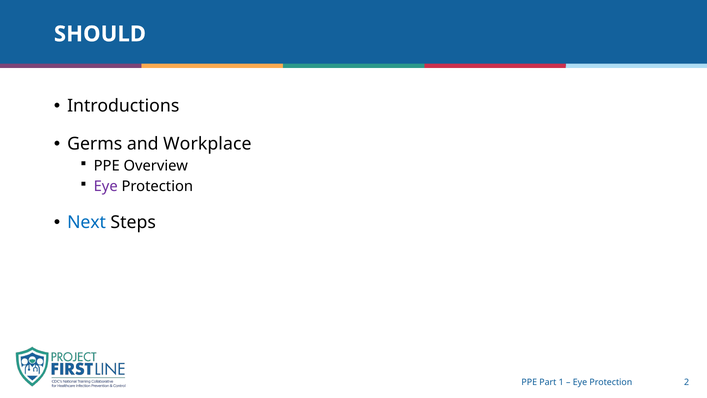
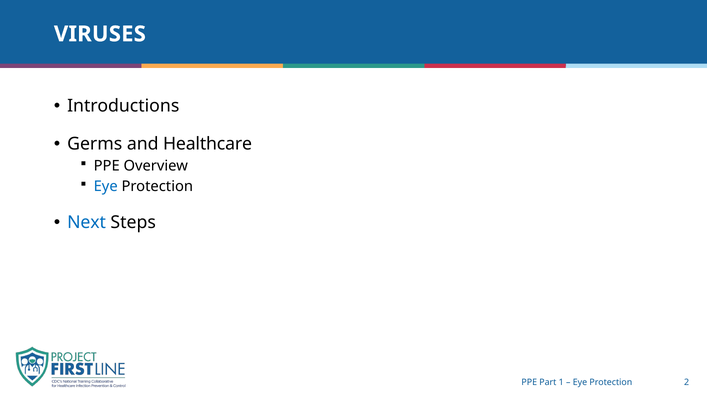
SHOULD: SHOULD -> VIRUSES (100, 34)
Workplace: Workplace -> Healthcare (208, 144)
Eye colour: purple -> blue (106, 186)
